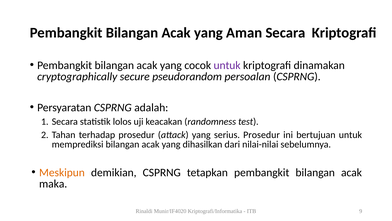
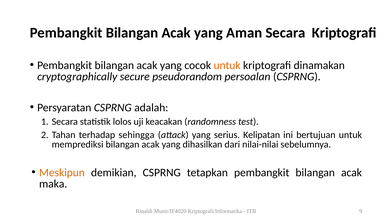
untuk colour: purple -> orange (227, 65)
terhadap prosedur: prosedur -> sehingga (136, 134)
serius Prosedur: Prosedur -> Kelipatan (262, 134)
